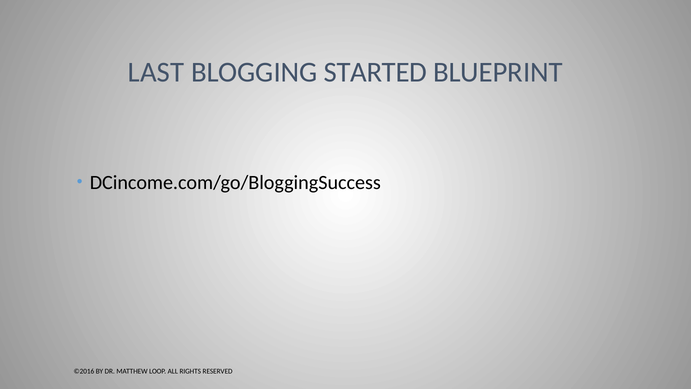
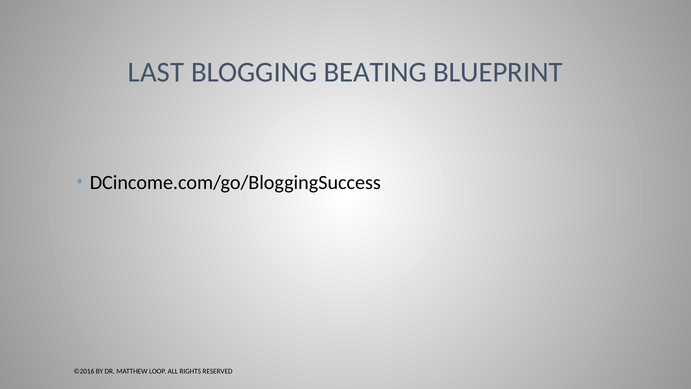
STARTED: STARTED -> BEATING (375, 72)
